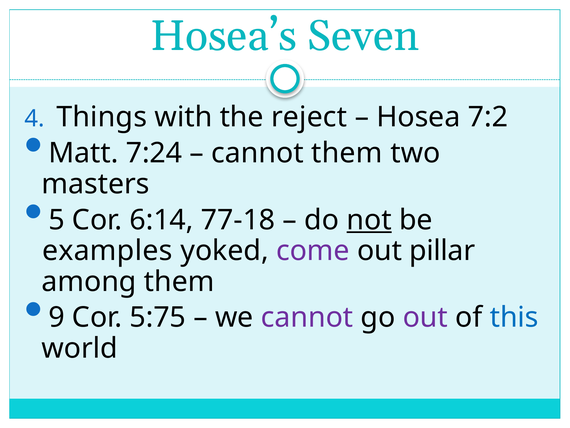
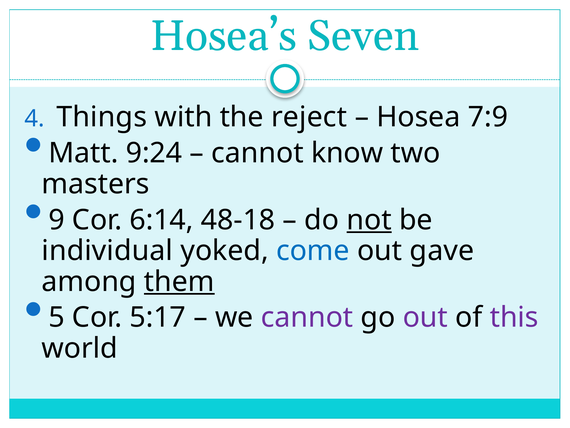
7:2: 7:2 -> 7:9 (488, 117)
7:24: 7:24 -> 9:24 (154, 153)
cannot them: them -> know (347, 153)
5: 5 -> 9 (56, 220)
77-18: 77-18 -> 48-18 (238, 220)
examples: examples -> individual (107, 250)
come colour: purple -> blue (313, 250)
pillar: pillar -> gave (442, 250)
them underline: none -> present (179, 281)
9: 9 -> 5 (56, 317)
5:75: 5:75 -> 5:17 (158, 317)
this colour: blue -> purple (514, 317)
